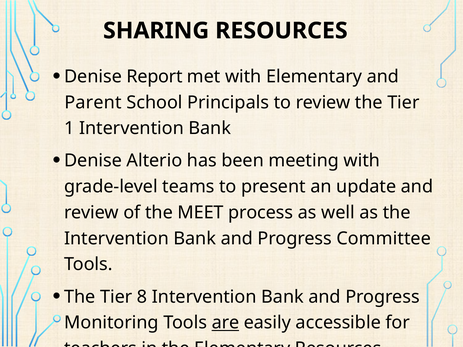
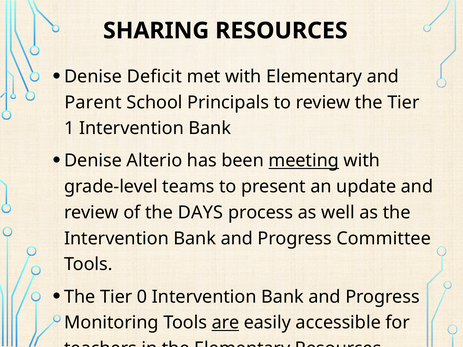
Report: Report -> Deficit (154, 77)
meeting underline: none -> present (304, 161)
MEET: MEET -> DAYS (200, 213)
8: 8 -> 0 (142, 297)
